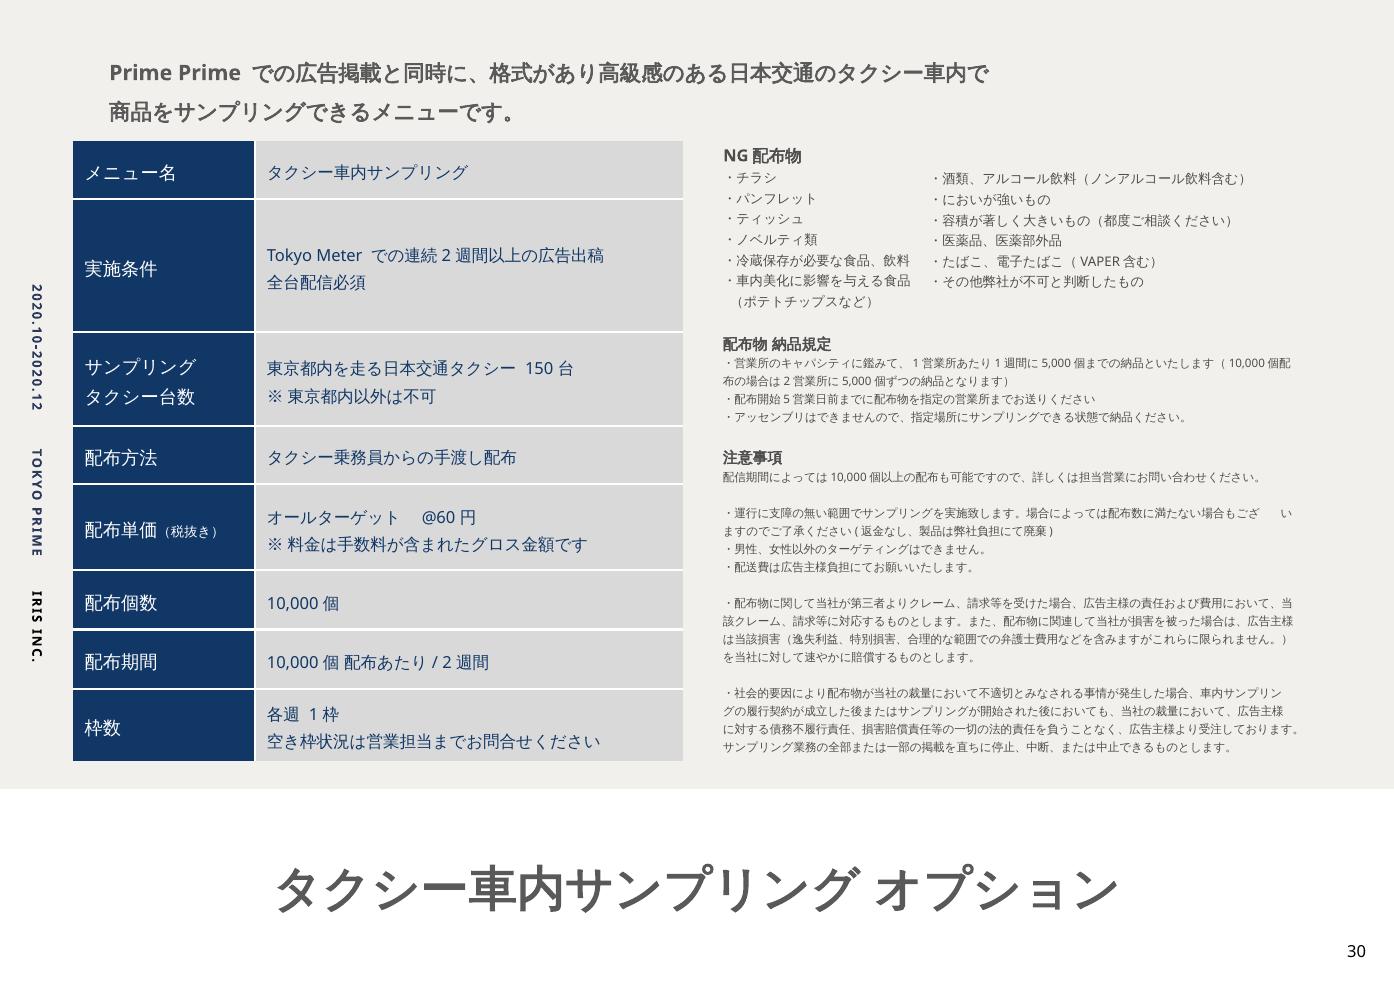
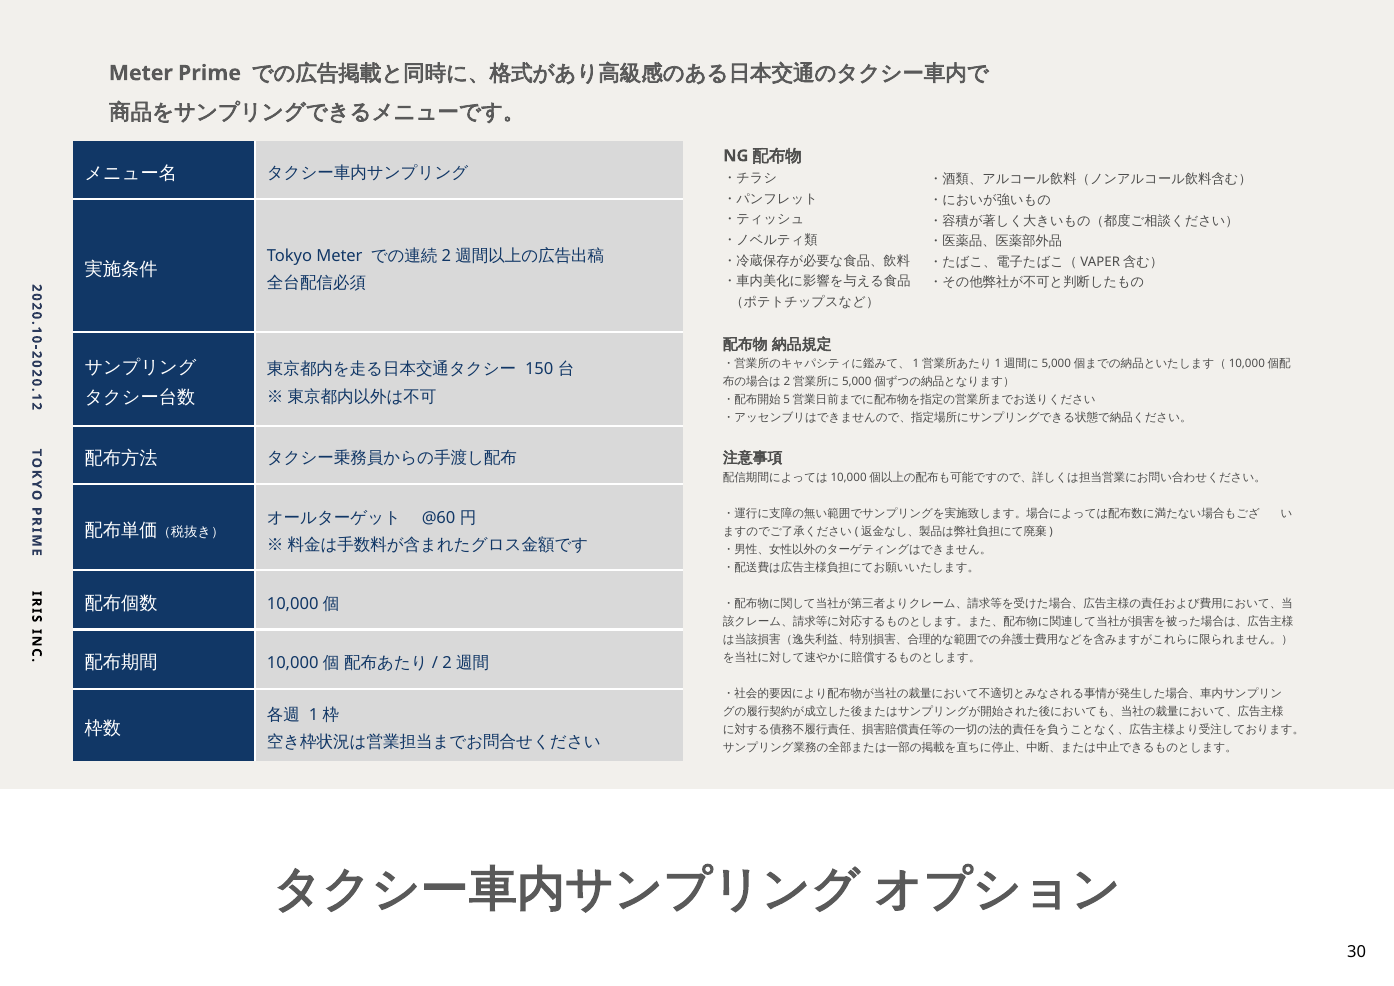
Prime: Prime -> Meter (141, 73)
